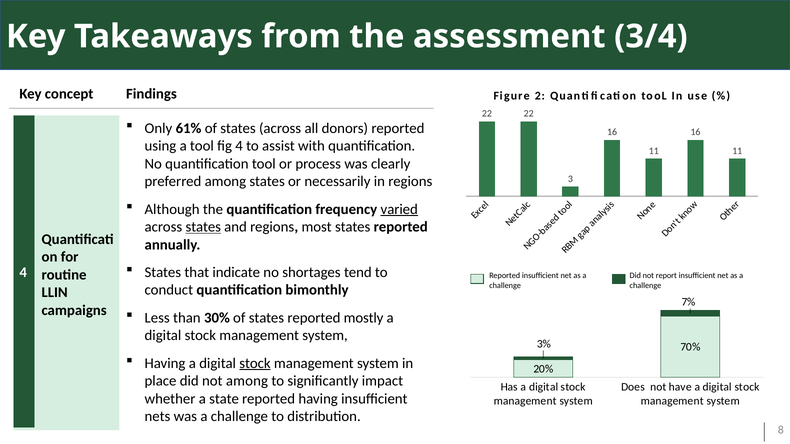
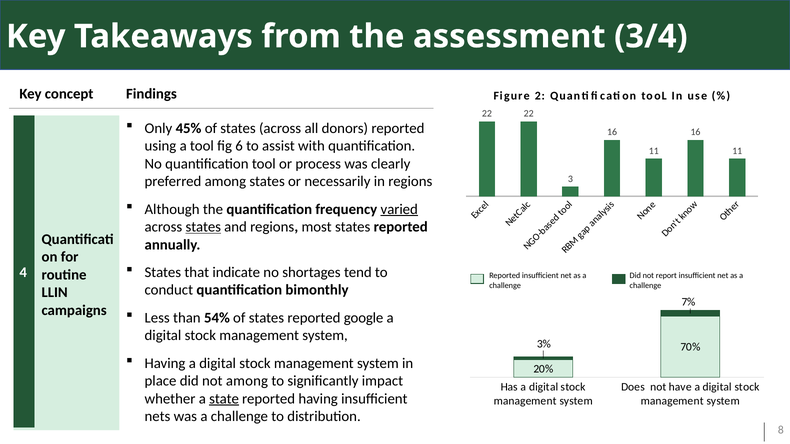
61%: 61% -> 45% (189, 128)
fig 4: 4 -> 6 (239, 146)
30%: 30% -> 54% (217, 318)
mostly: mostly -> google (364, 318)
stock underline: present -> none (255, 363)
state underline: none -> present (224, 399)
